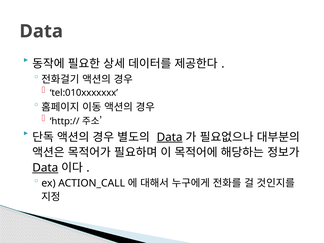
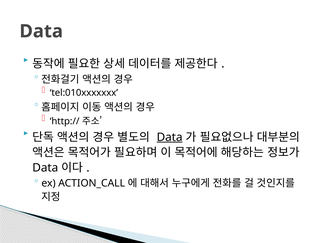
Data underline: present -> none (45, 168)
